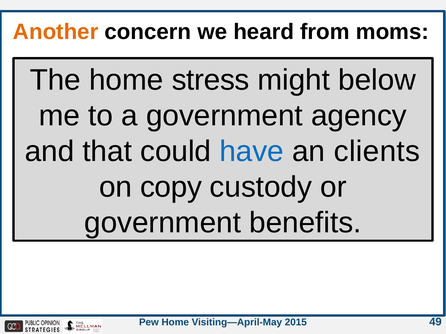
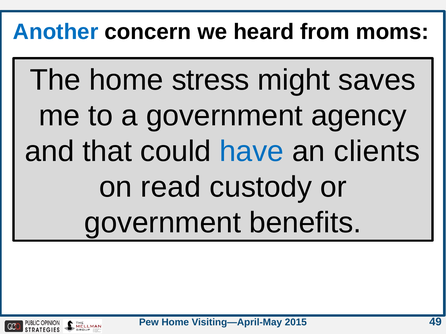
Another colour: orange -> blue (56, 32)
below: below -> saves (377, 80)
copy: copy -> read (171, 187)
